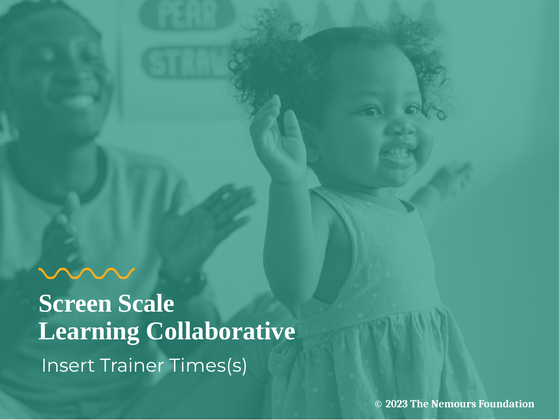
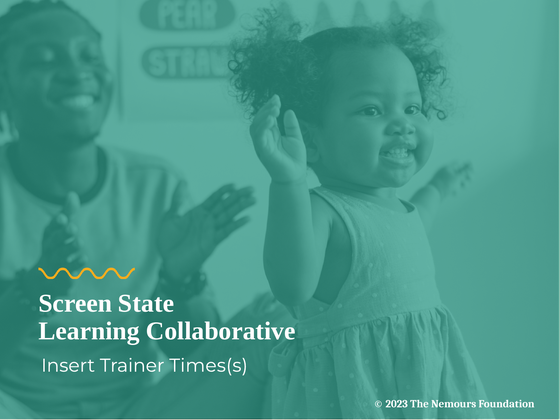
Scale: Scale -> State (146, 303)
